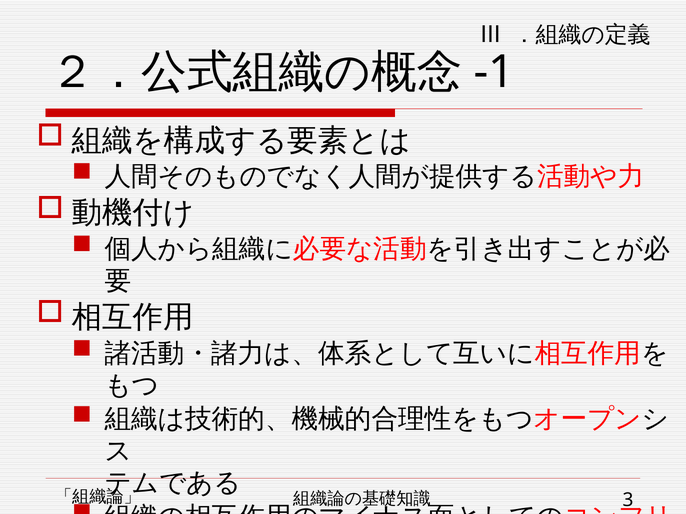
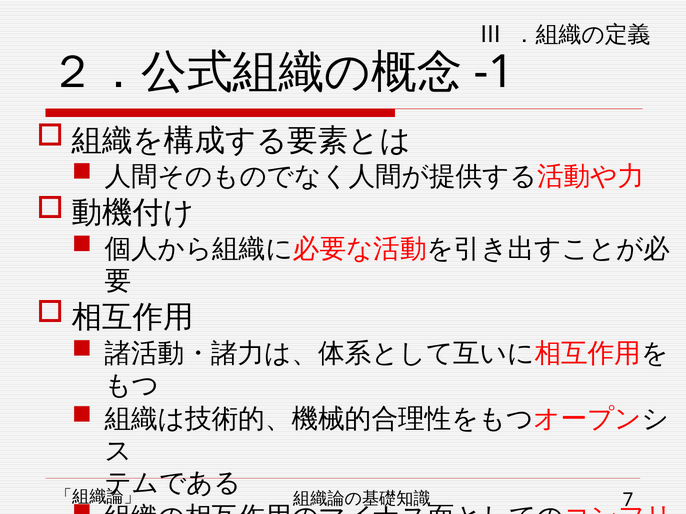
3: 3 -> 7 (628, 500)
